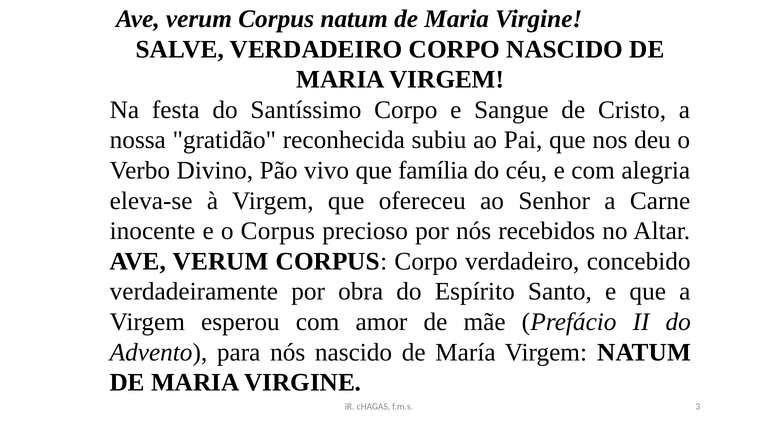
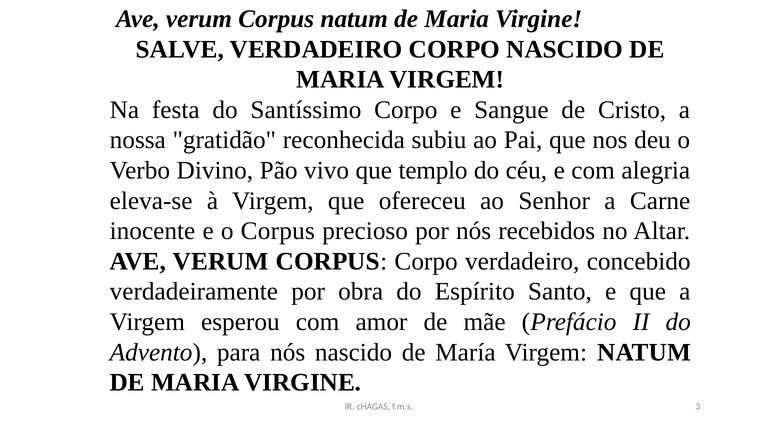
família: família -> templo (433, 171)
